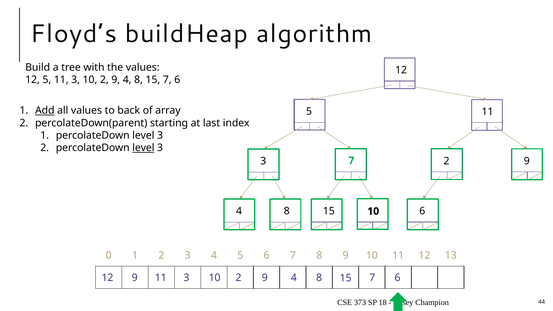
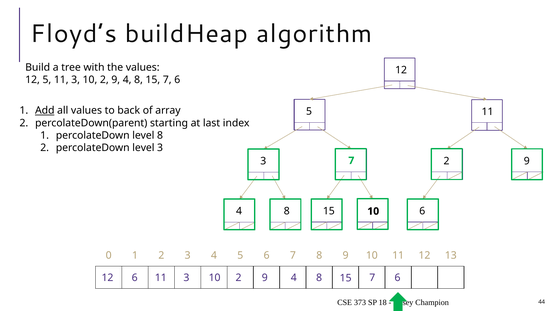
1 percolateDown level 3: 3 -> 8 (160, 135)
level underline: present -> none (143, 148)
12 9: 9 -> 6 (135, 278)
